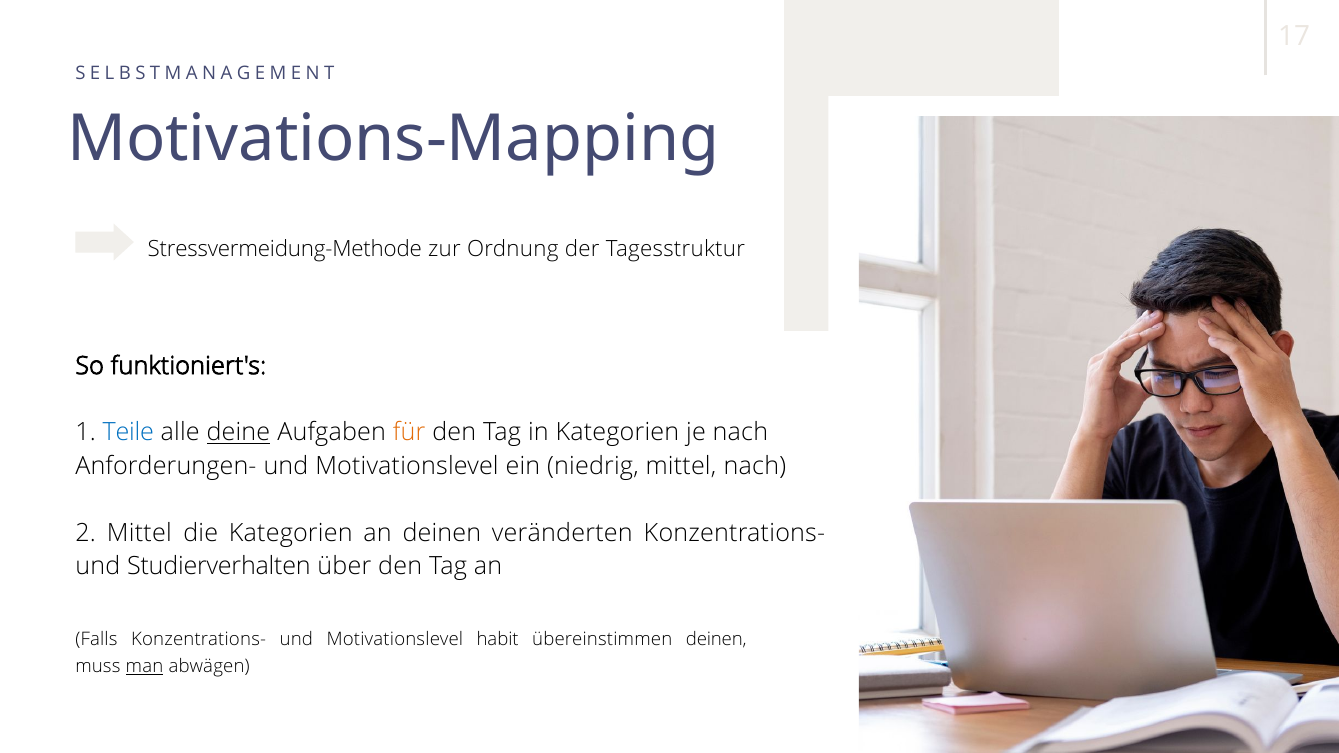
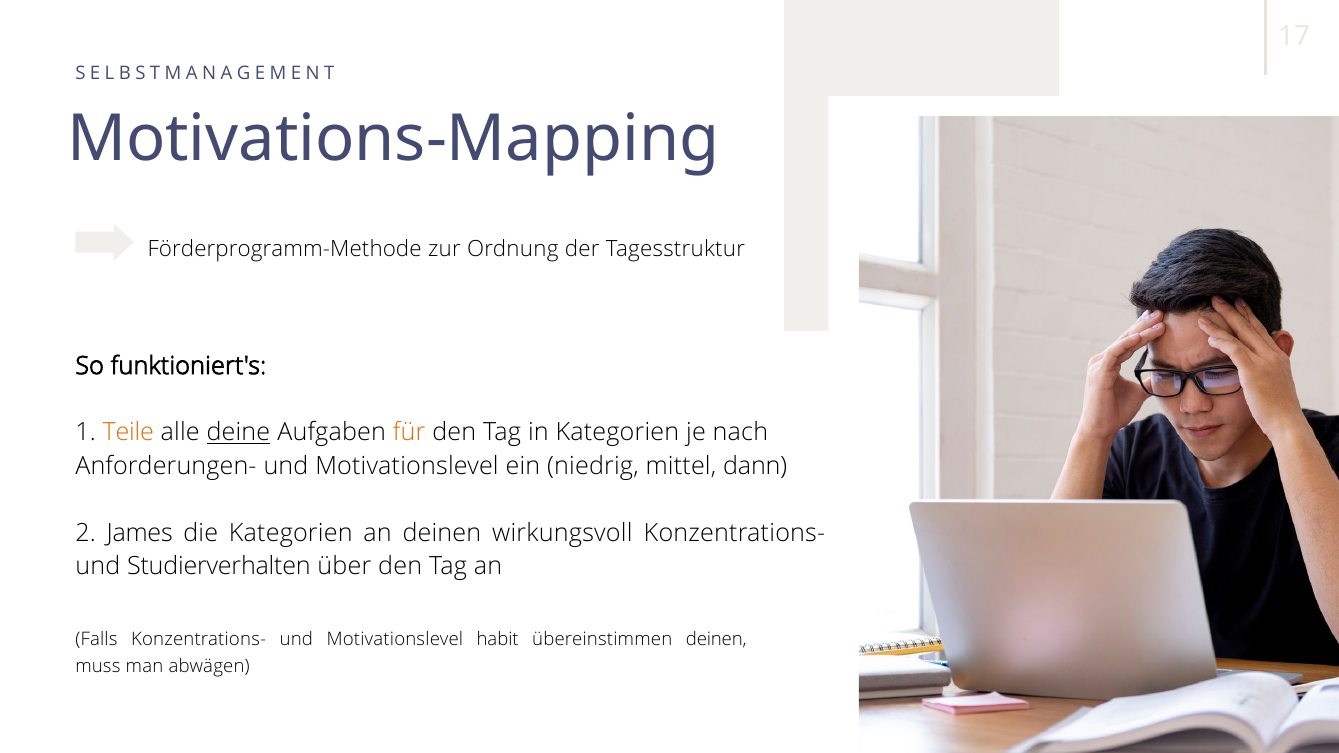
Stressvermeidung-Methode: Stressvermeidung-Methode -> Förderprogramm-Methode (285, 250)
Teile colour: blue -> orange (128, 433)
mittel nach: nach -> dann (755, 466)
2 Mittel: Mittel -> James (140, 533)
veränderten: veränderten -> wirkungsvoll (562, 533)
man underline: present -> none (144, 667)
